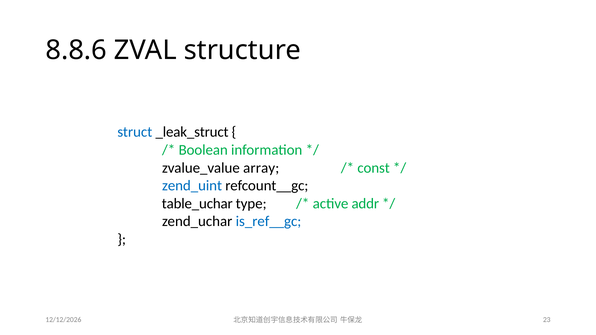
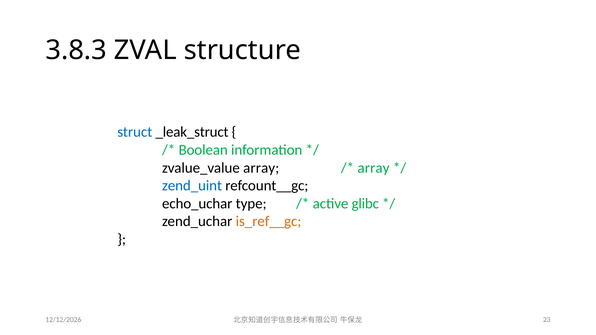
8.8.6: 8.8.6 -> 3.8.3 (76, 50)
const: const -> array (373, 168)
table_uchar: table_uchar -> echo_uchar (197, 204)
addr: addr -> glibc (365, 204)
is_ref__gc colour: blue -> orange (268, 222)
